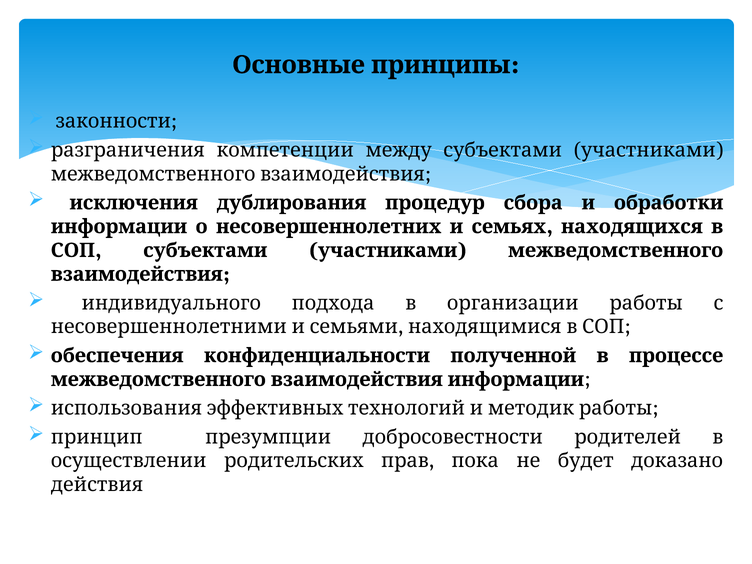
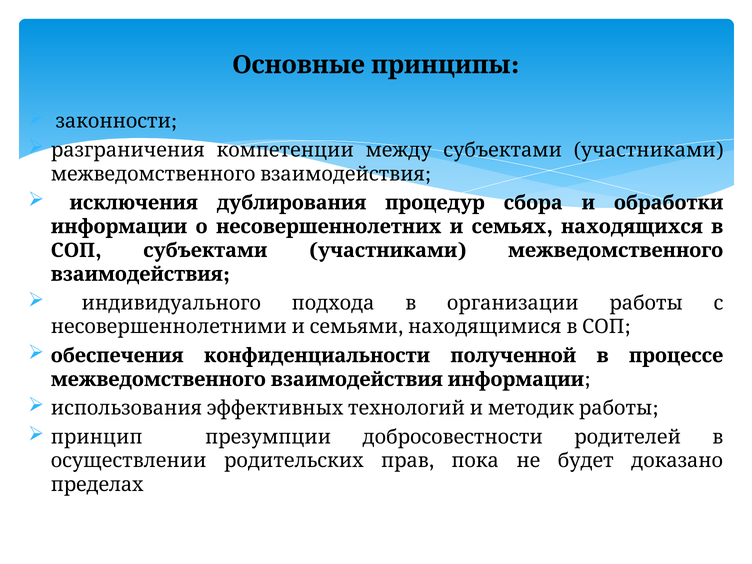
действия: действия -> пределах (97, 485)
